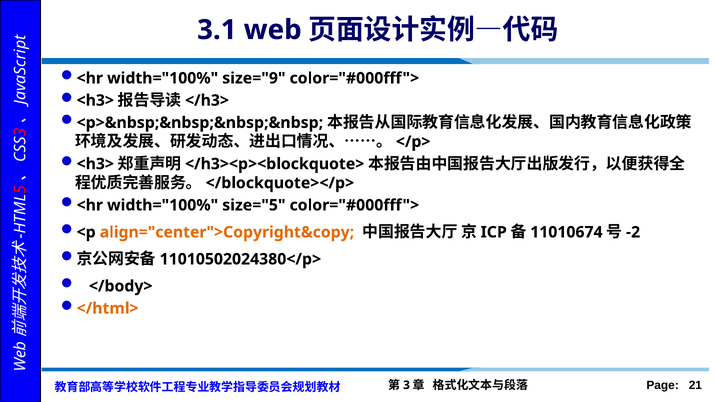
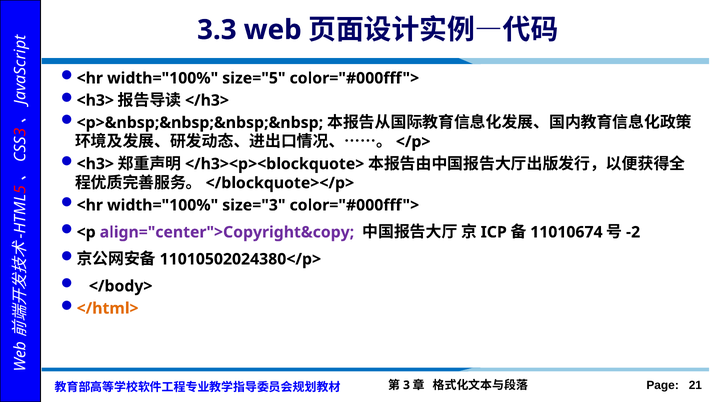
3.1: 3.1 -> 3.3 (217, 30)
size="9: size="9 -> size="5 (254, 78)
size="5: size="5 -> size="3 (254, 205)
align="center">Copyright&copy colour: orange -> purple (227, 232)
